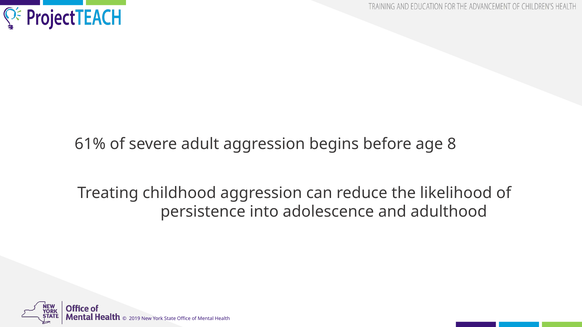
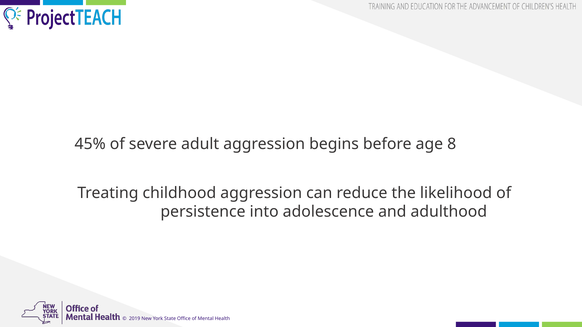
61%: 61% -> 45% (90, 144)
